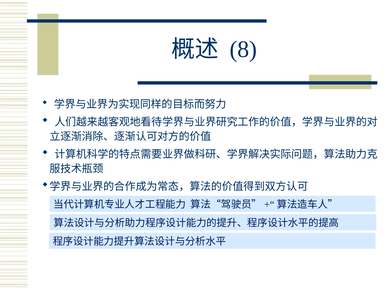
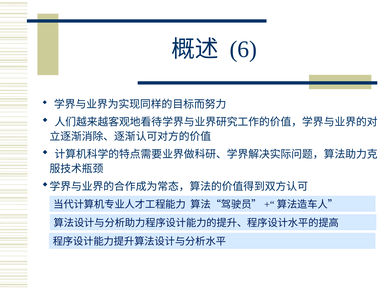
8: 8 -> 6 (243, 49)
